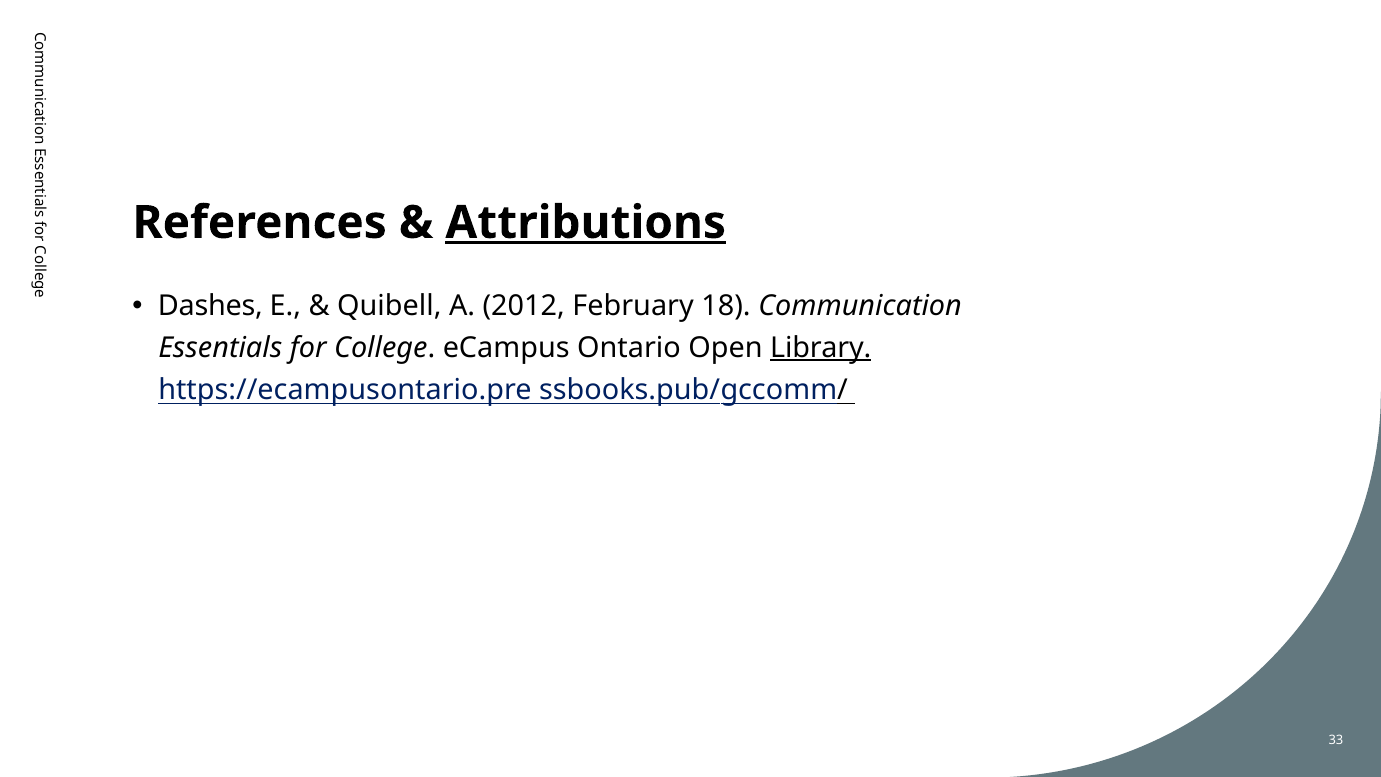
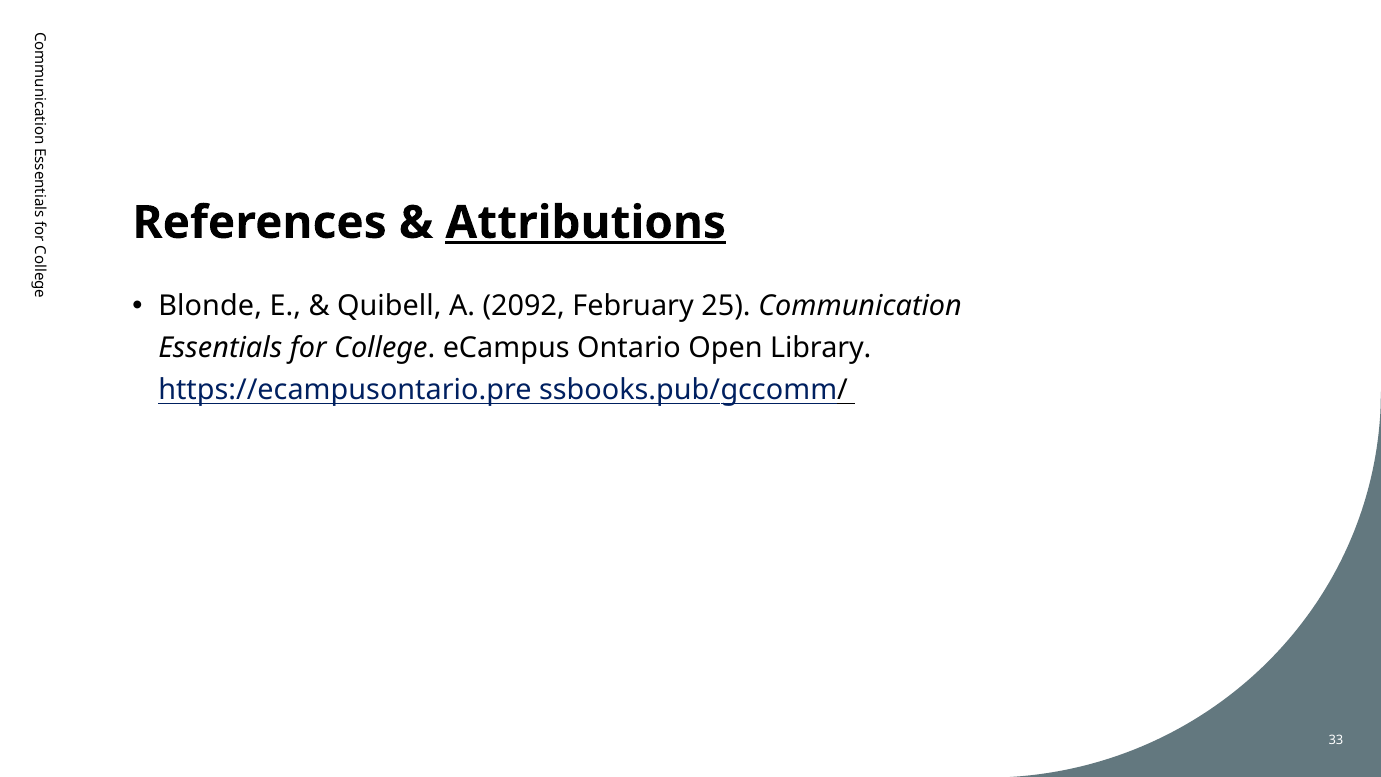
Dashes: Dashes -> Blonde (210, 306)
2012: 2012 -> 2092 (524, 306)
18: 18 -> 25 (726, 306)
Library underline: present -> none (821, 348)
